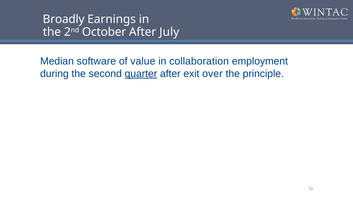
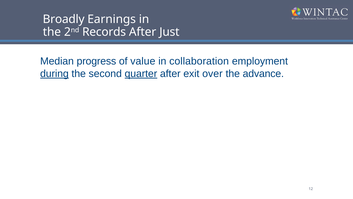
October: October -> Records (104, 32)
July: July -> Just (169, 32)
software: software -> progress (96, 61)
during underline: none -> present (54, 74)
principle: principle -> advance (263, 74)
